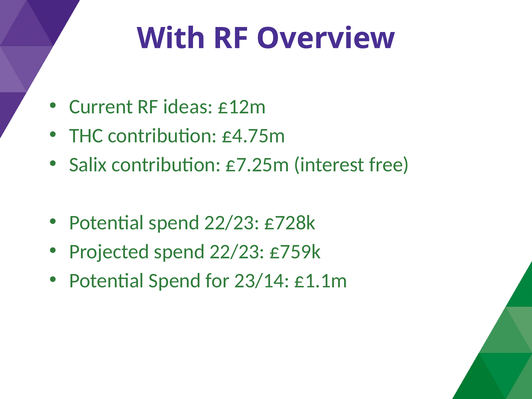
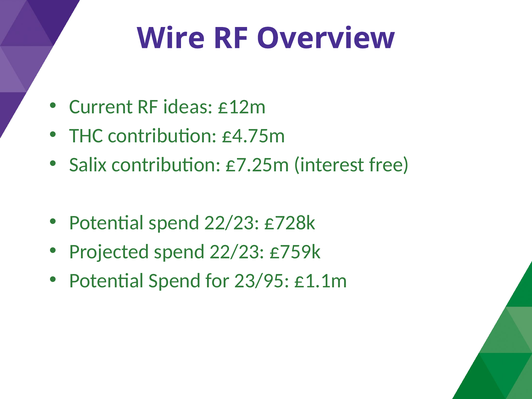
With: With -> Wire (171, 38)
23/14: 23/14 -> 23/95 (262, 281)
